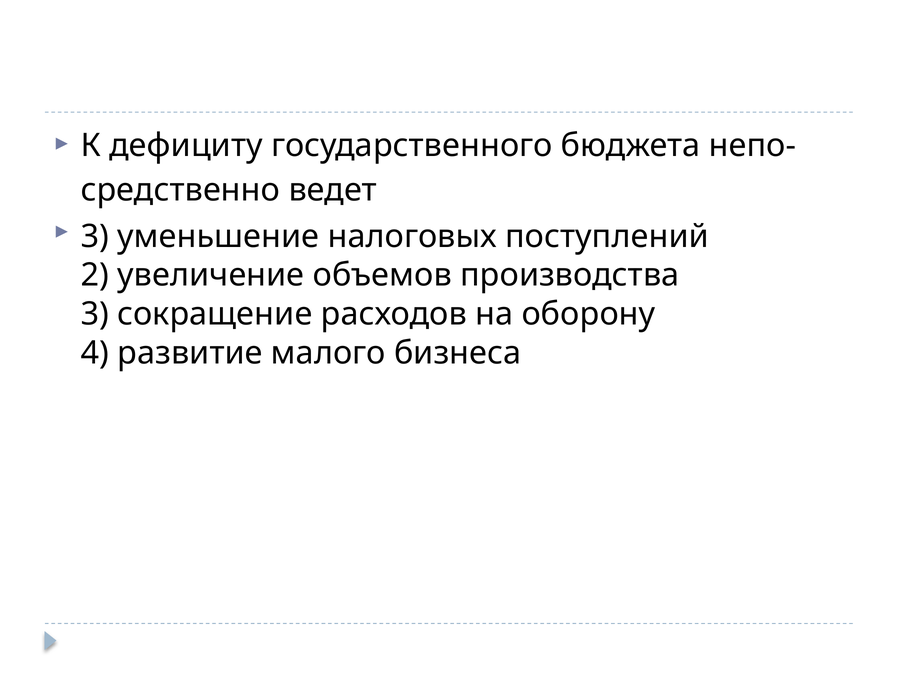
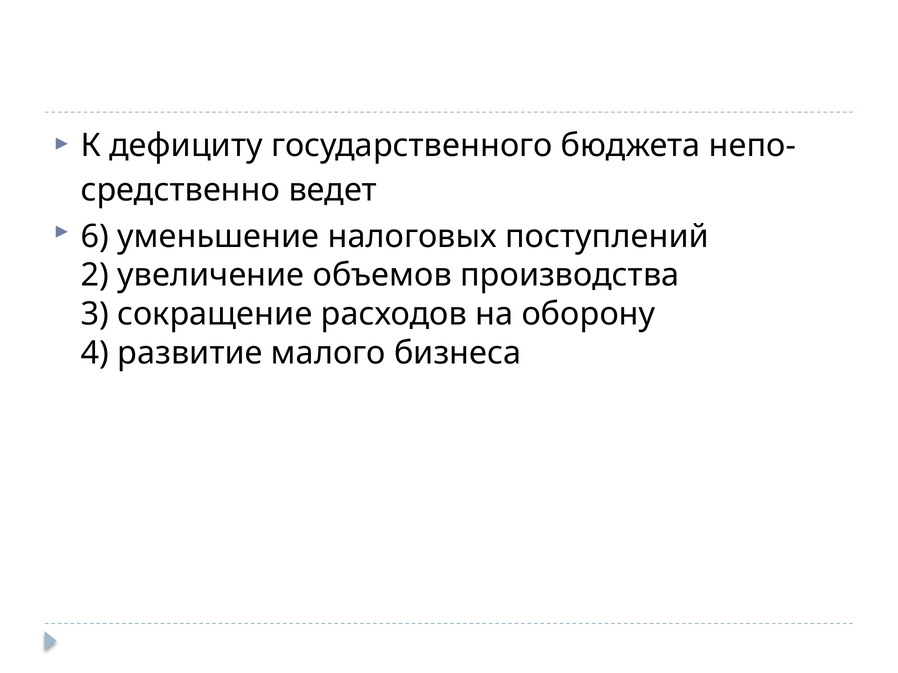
3: 3 -> 6 (95, 237)
